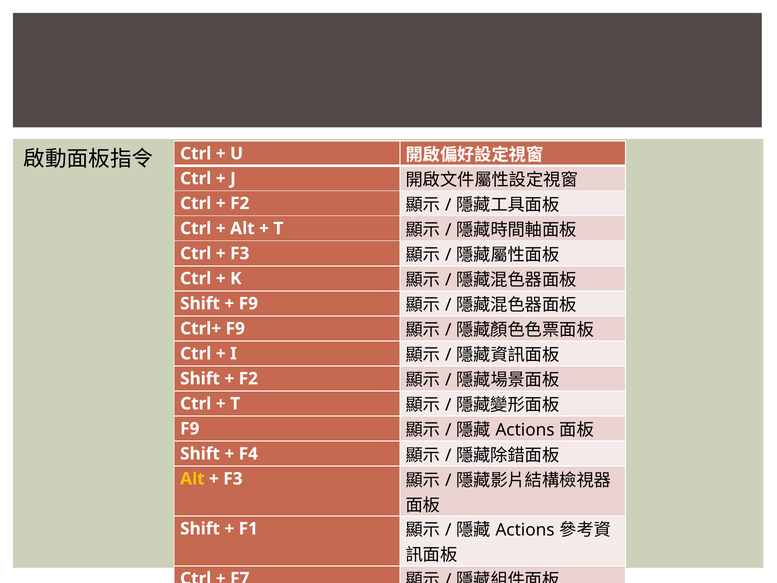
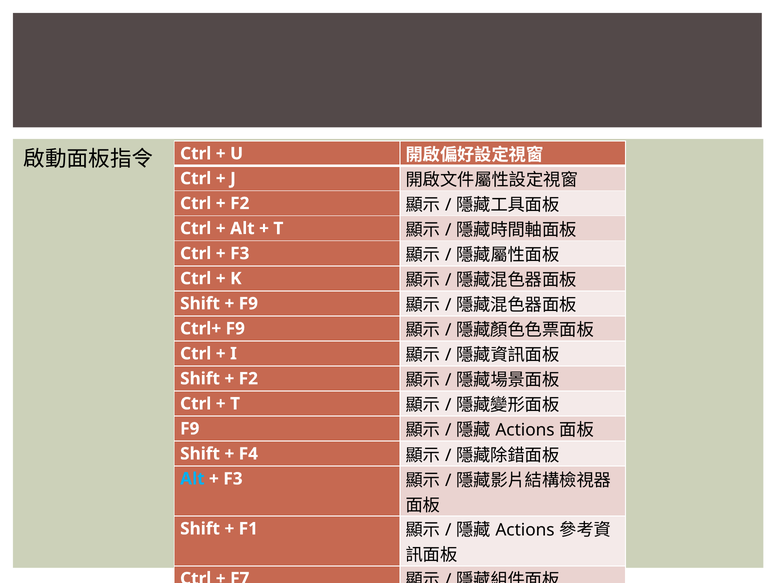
Alt colour: yellow -> light blue (192, 479)
